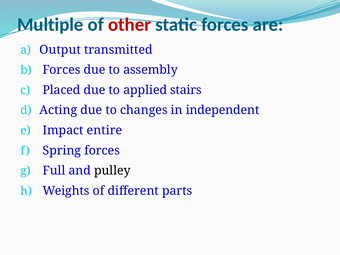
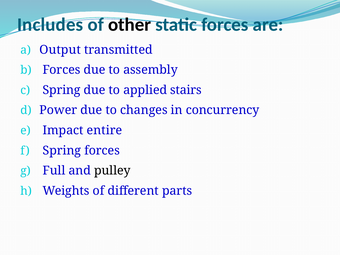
Multiple: Multiple -> Includes (50, 25)
other colour: red -> black (130, 25)
Placed: Placed -> Spring (62, 90)
Acting: Acting -> Power (58, 110)
independent: independent -> concurrency (223, 110)
